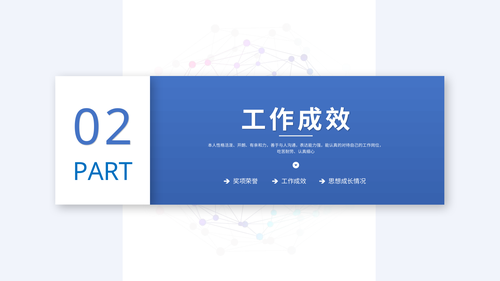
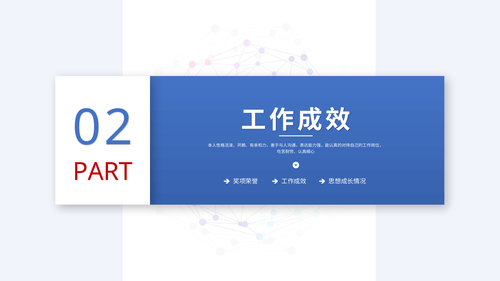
PART colour: blue -> red (103, 172)
